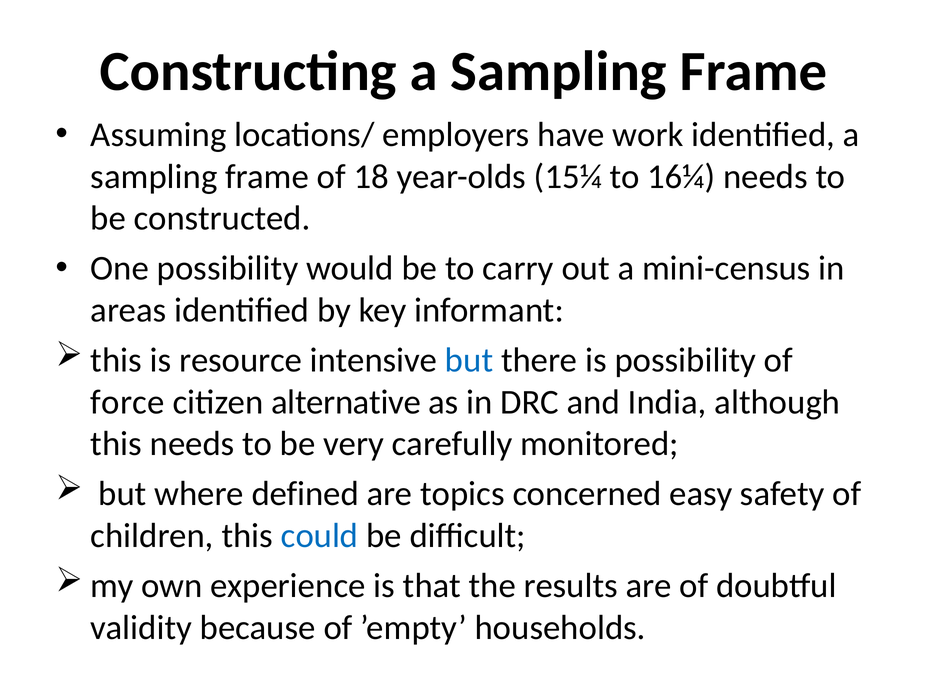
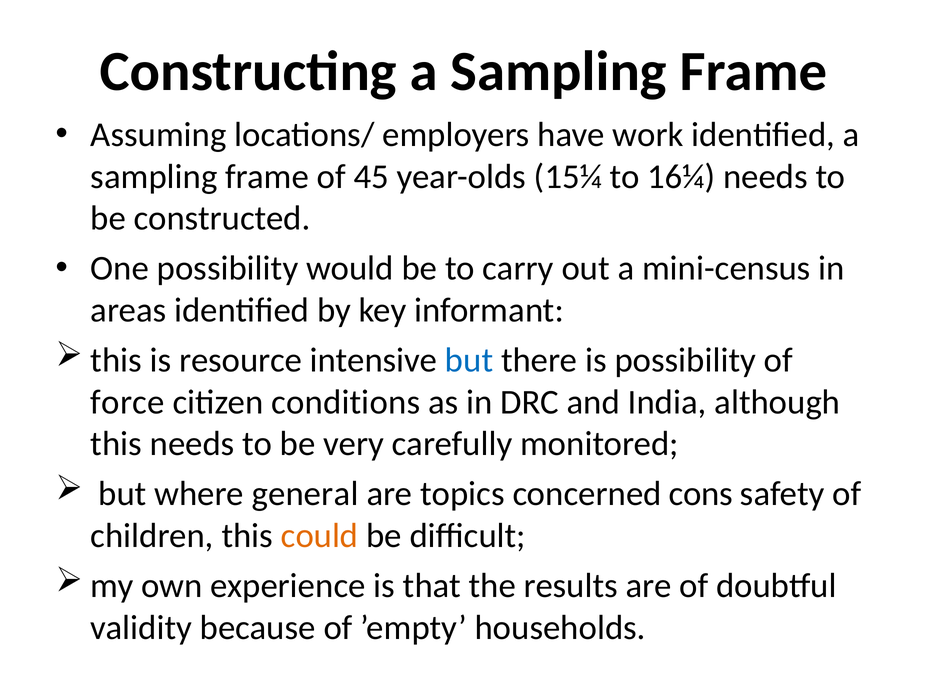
18: 18 -> 45 (371, 177)
alternative: alternative -> conditions (346, 402)
defined: defined -> general (305, 494)
easy: easy -> cons (701, 494)
could colour: blue -> orange (320, 536)
